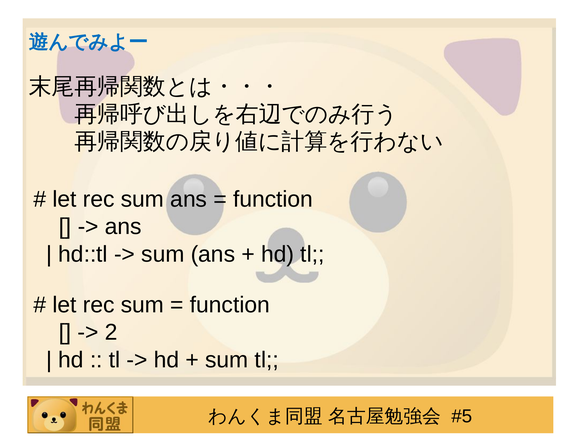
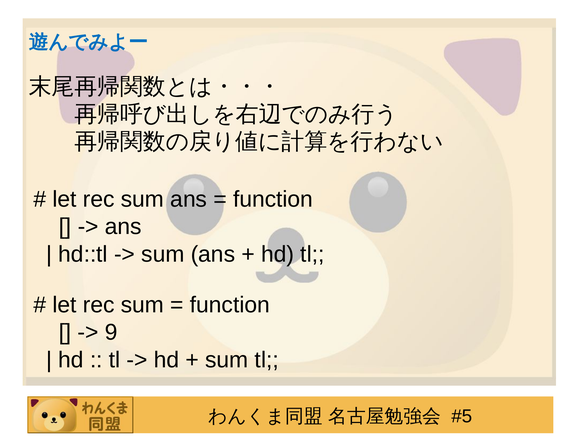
2: 2 -> 9 (111, 332)
